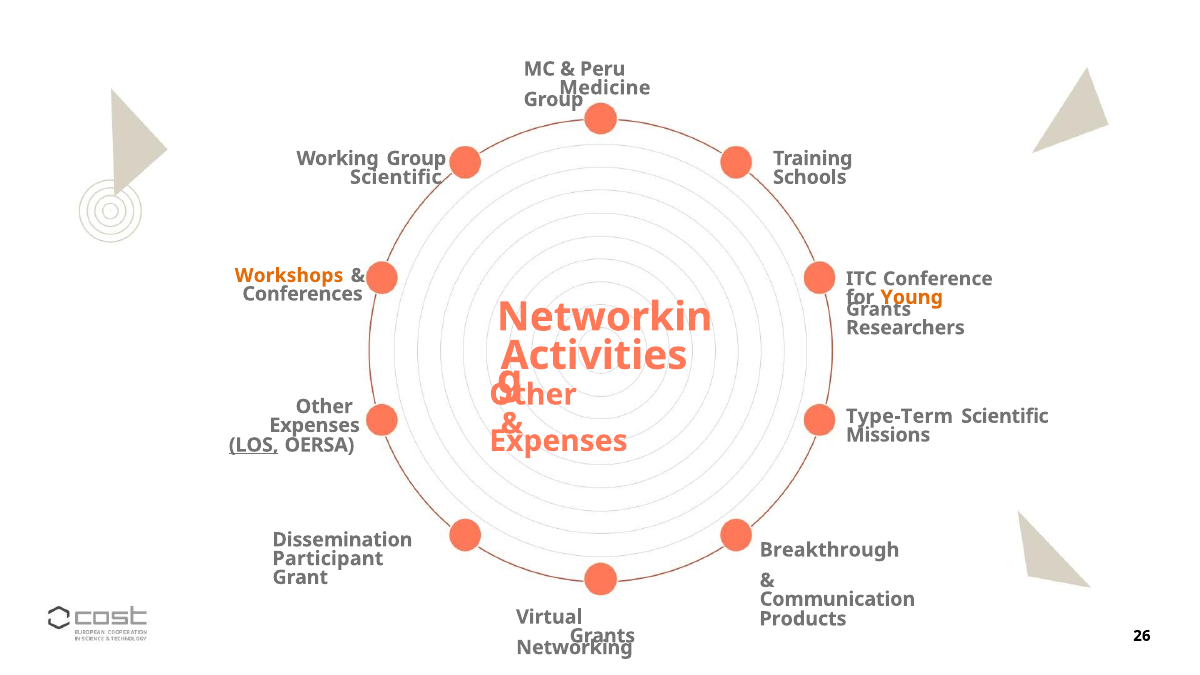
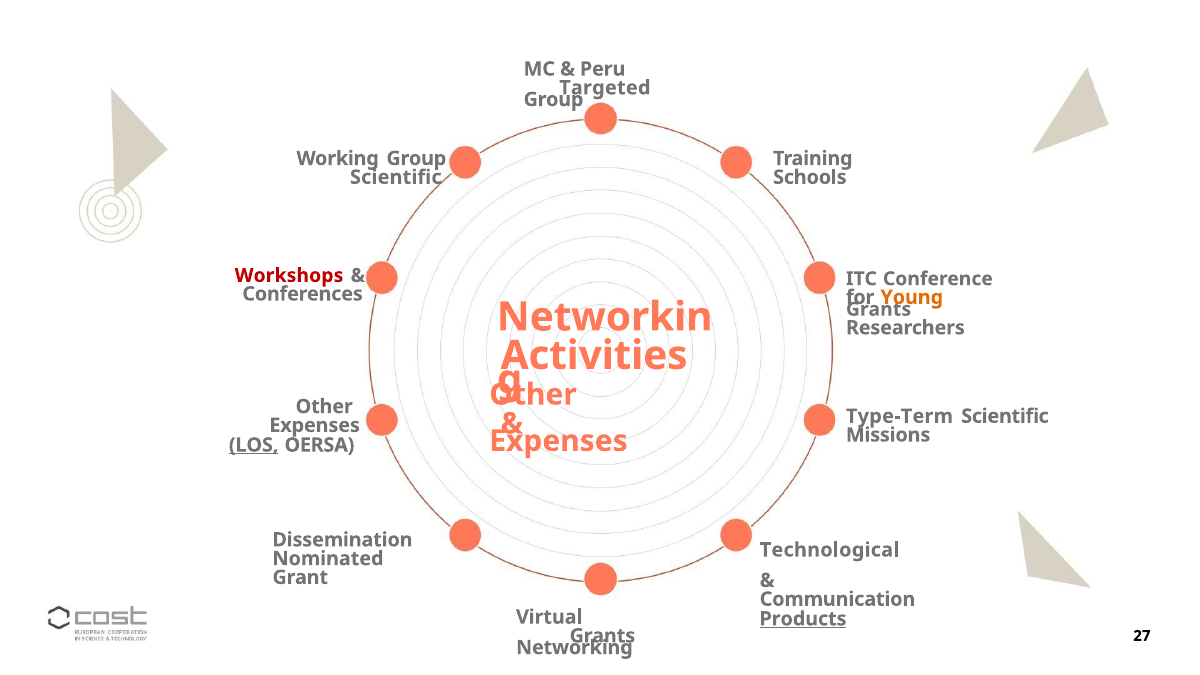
Medicine: Medicine -> Targeted (605, 88)
Workshops colour: orange -> red (289, 276)
Breakthrough: Breakthrough -> Technological (829, 550)
Participant: Participant -> Nominated (328, 559)
Products underline: none -> present (803, 619)
26: 26 -> 27 (1142, 636)
